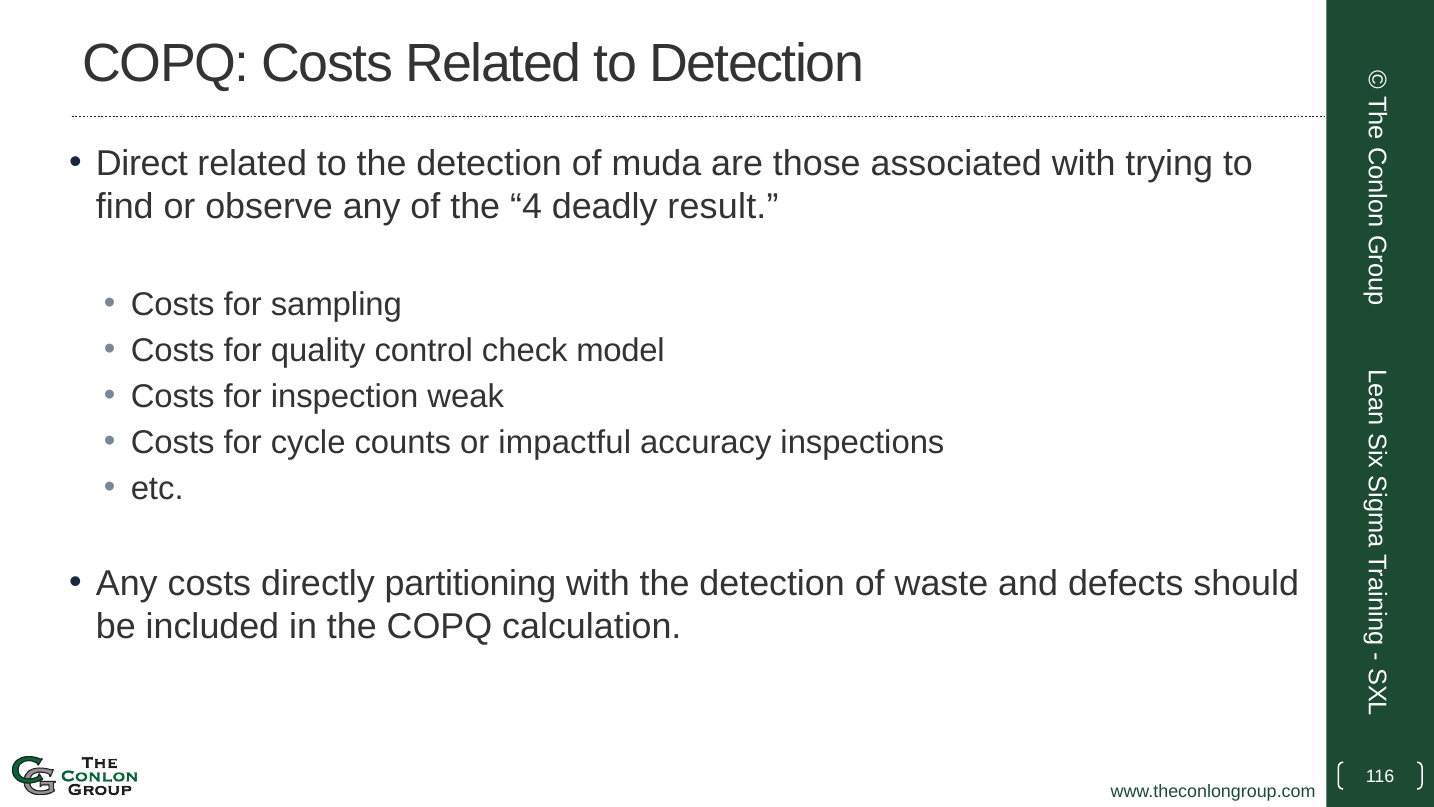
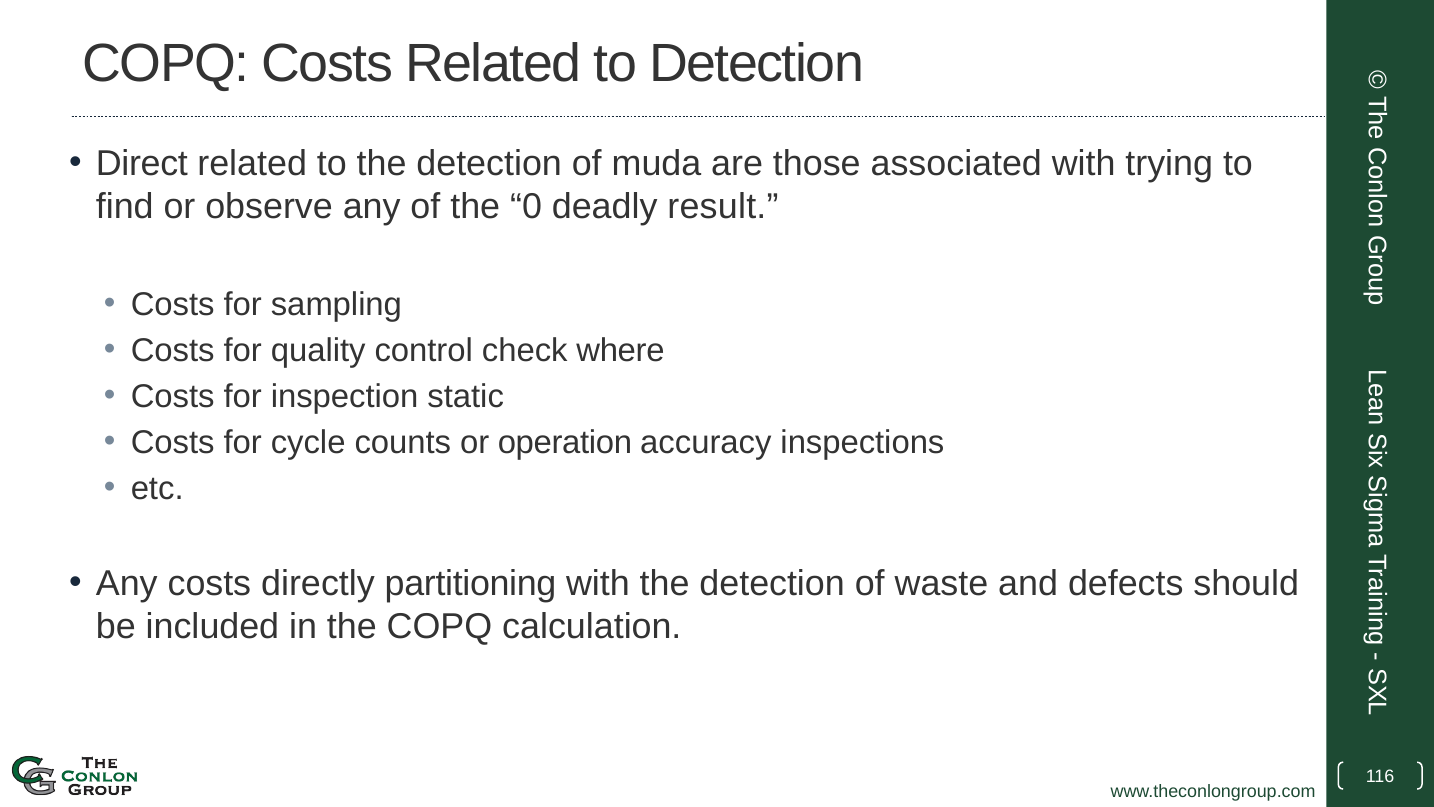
4: 4 -> 0 (526, 207)
model: model -> where (620, 351)
weak: weak -> static (466, 397)
impactful: impactful -> operation (565, 443)
